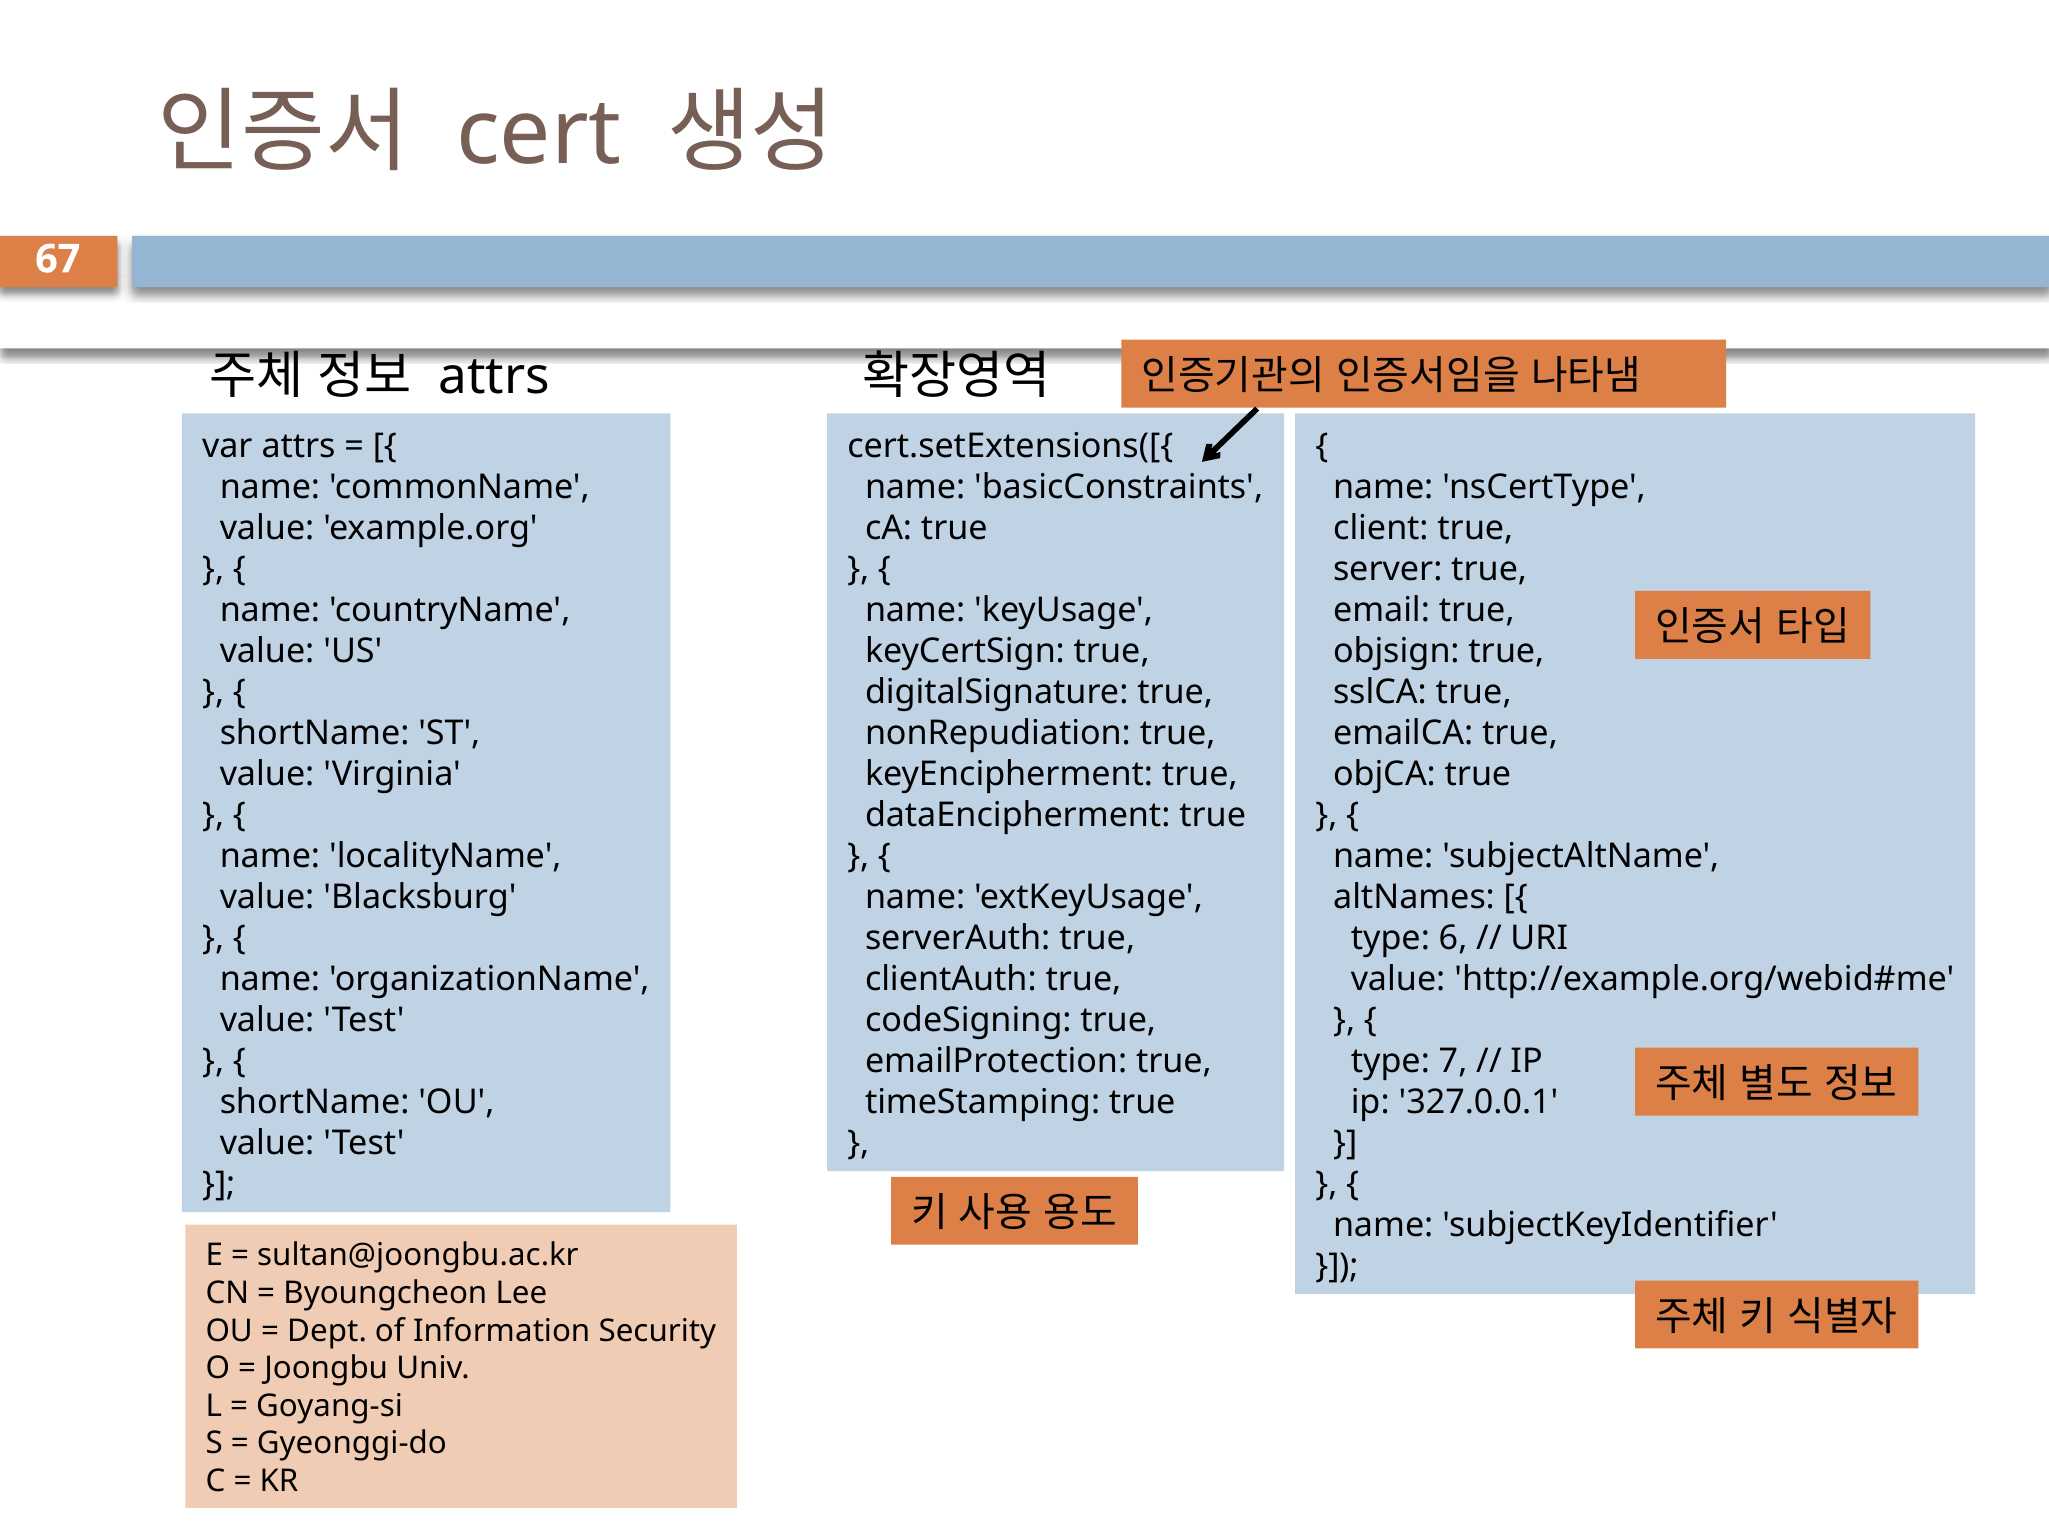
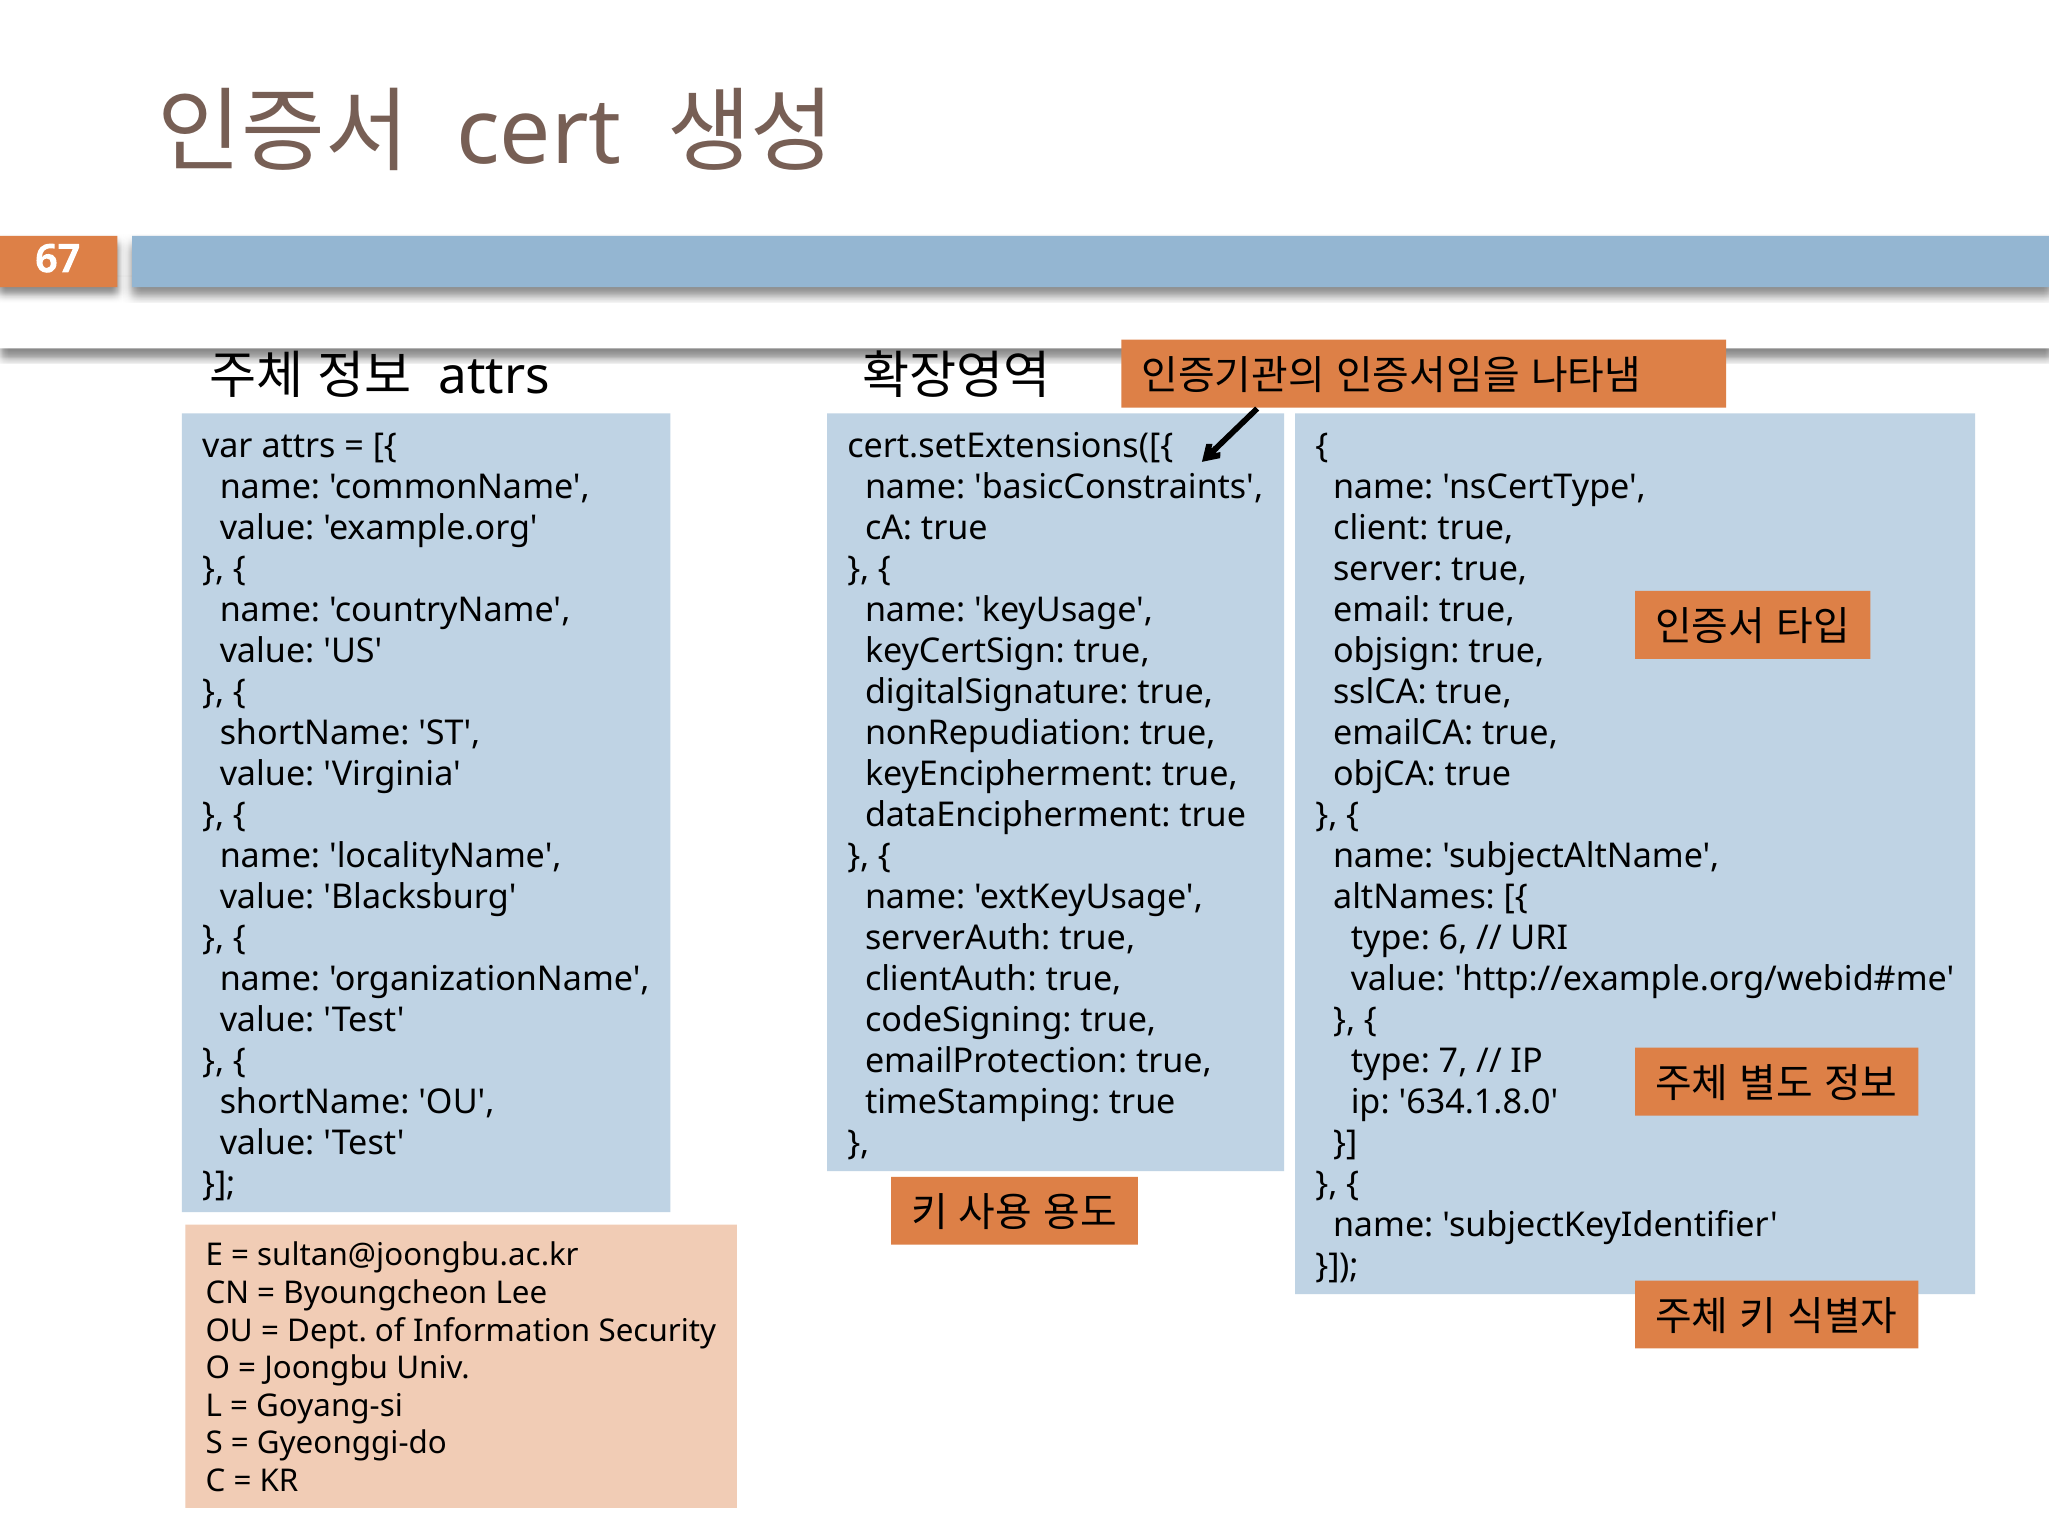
327.0.0.1: 327.0.0.1 -> 634.1.8.0 (1478, 1102)
